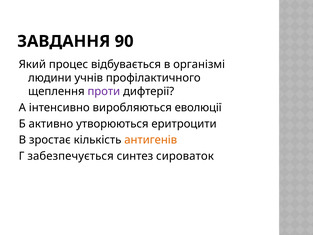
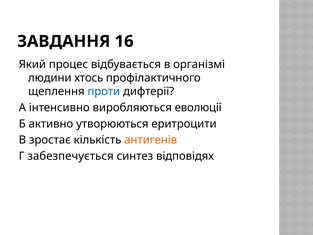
90: 90 -> 16 (124, 41)
учнів: учнів -> хтось (89, 78)
проти colour: purple -> blue (104, 91)
сироваток: сироваток -> відповідях (185, 156)
